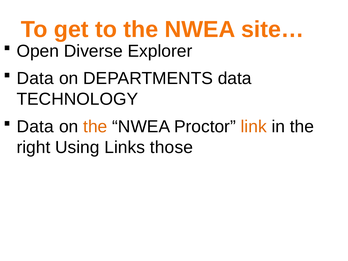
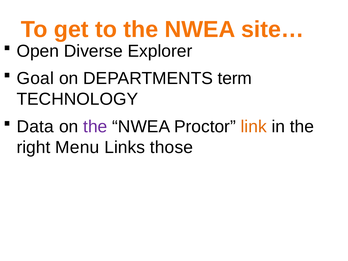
Data: Data -> Goal (35, 78)
DEPARTMENTS data: data -> term (235, 78)
the colour: orange -> purple (95, 127)
Using: Using -> Menu (77, 147)
